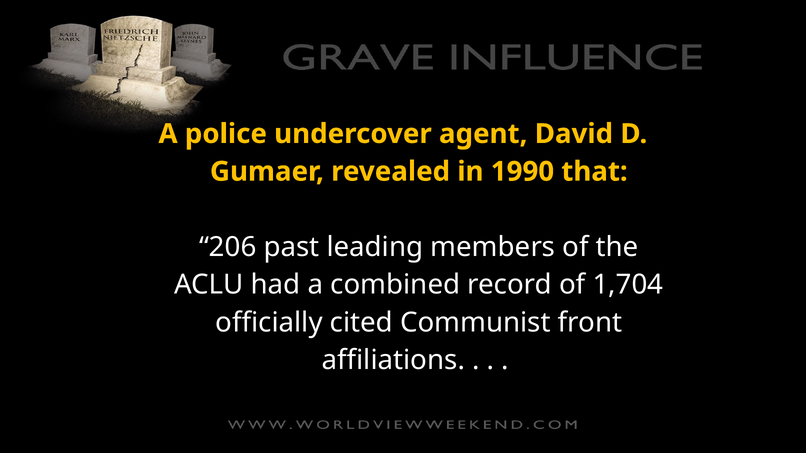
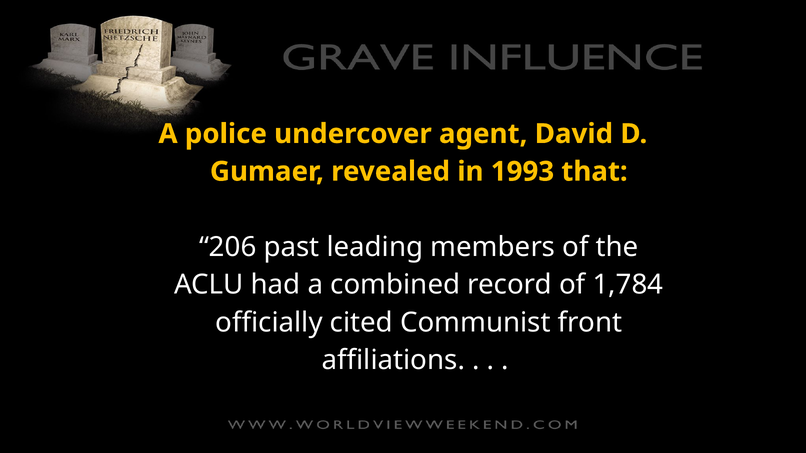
1990: 1990 -> 1993 (522, 172)
1,704: 1,704 -> 1,784 (628, 285)
